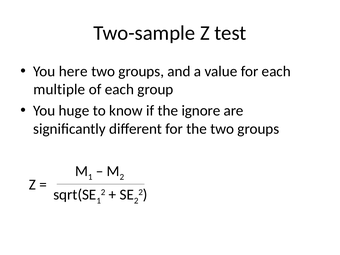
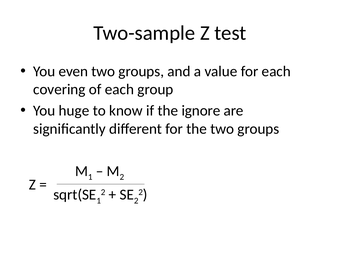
here: here -> even (73, 71)
multiple: multiple -> covering (59, 89)
